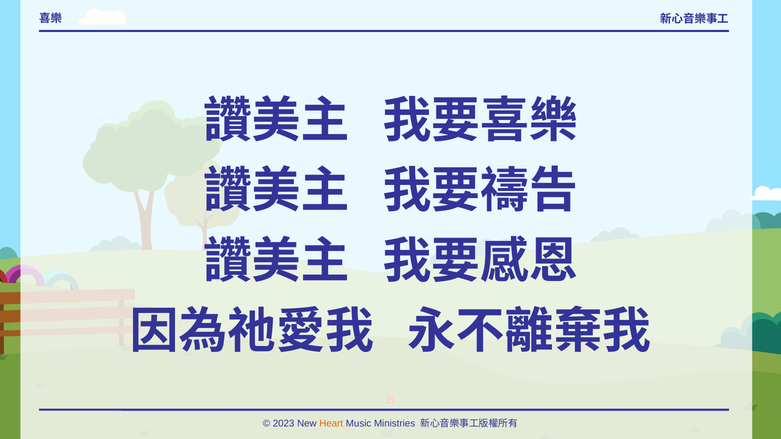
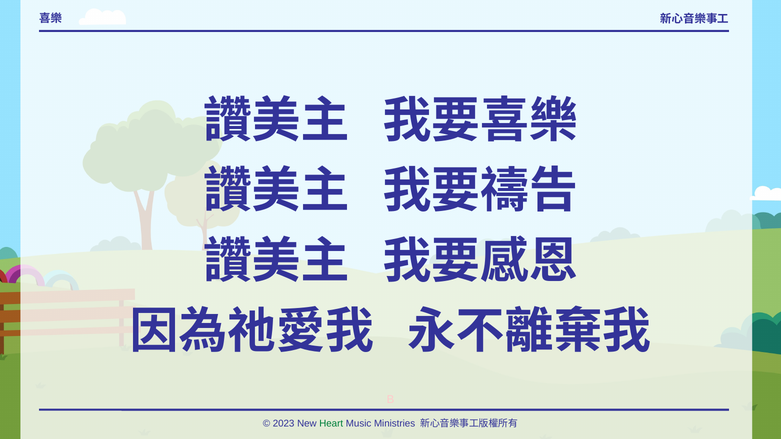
Heart colour: orange -> green (331, 424)
